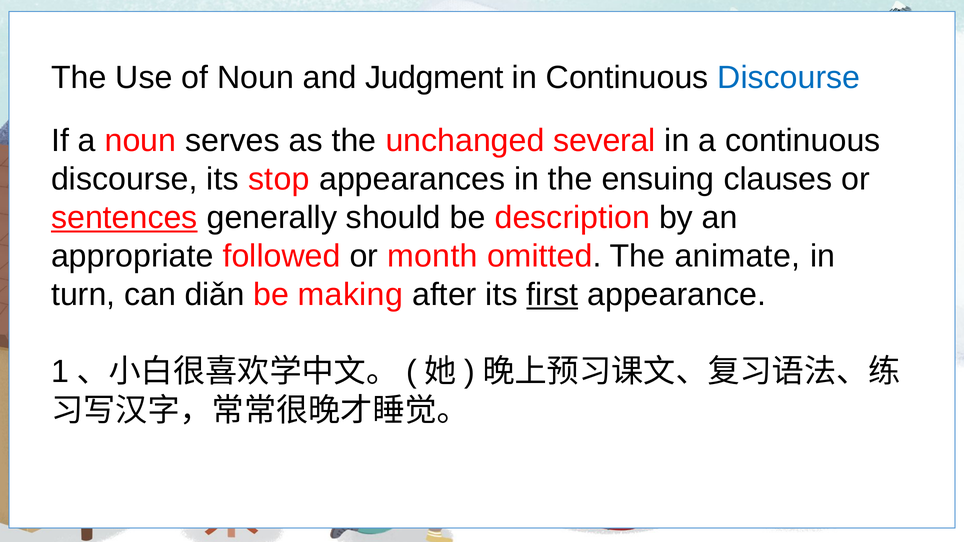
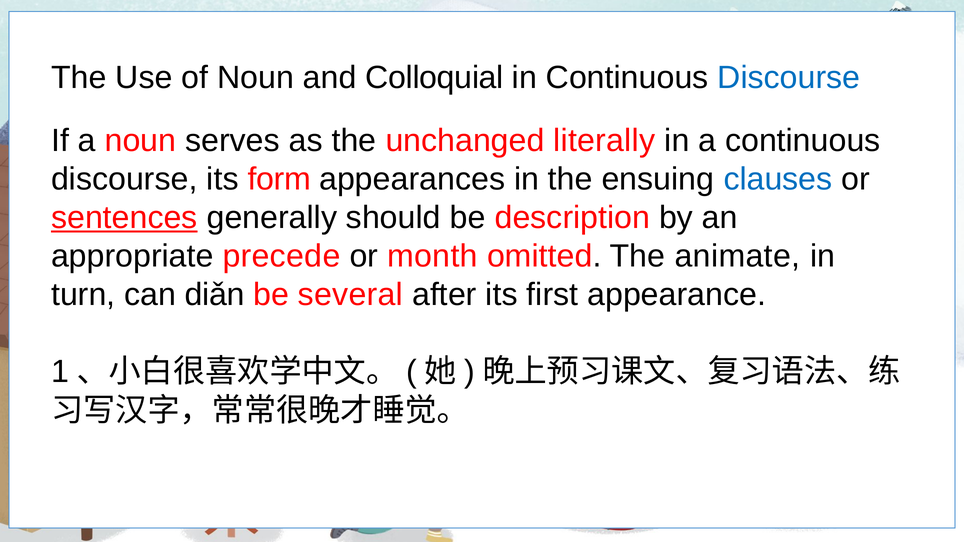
Judgment: Judgment -> Colloquial (434, 78)
several: several -> literally (604, 141)
stop: stop -> form (279, 179)
clauses colour: black -> blue (778, 179)
followed: followed -> precede (282, 256)
making: making -> several (350, 295)
first underline: present -> none (552, 295)
